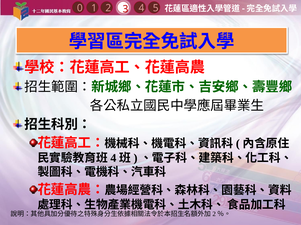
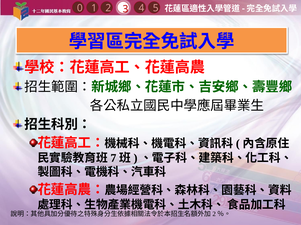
4: 4 -> 7 (113, 159)
